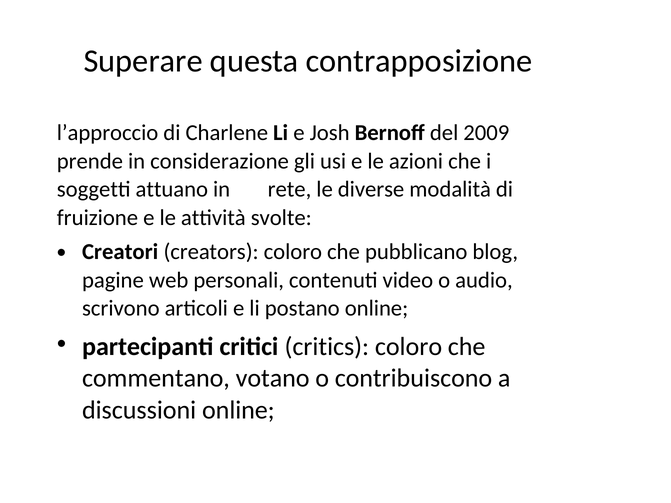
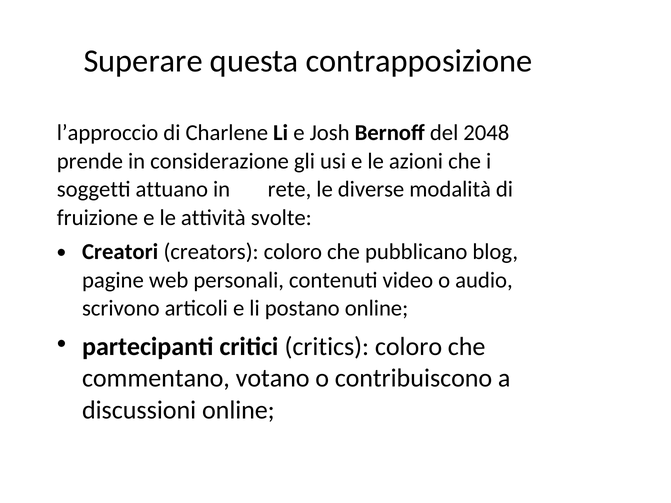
2009: 2009 -> 2048 (486, 133)
